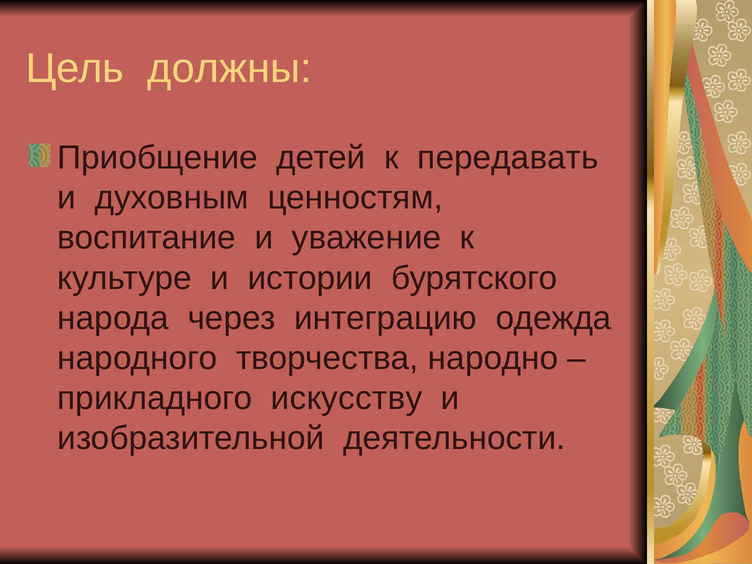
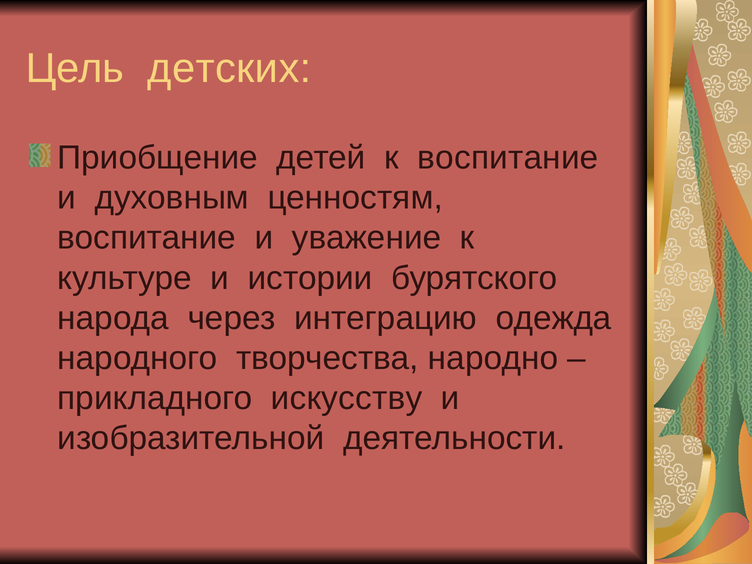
должны: должны -> детских (229, 69)
к передавать: передавать -> воспитание (508, 158)
